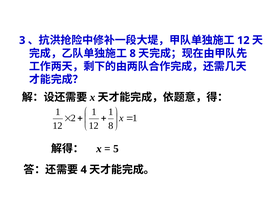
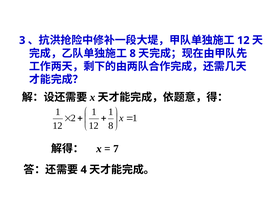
5: 5 -> 7 (116, 149)
